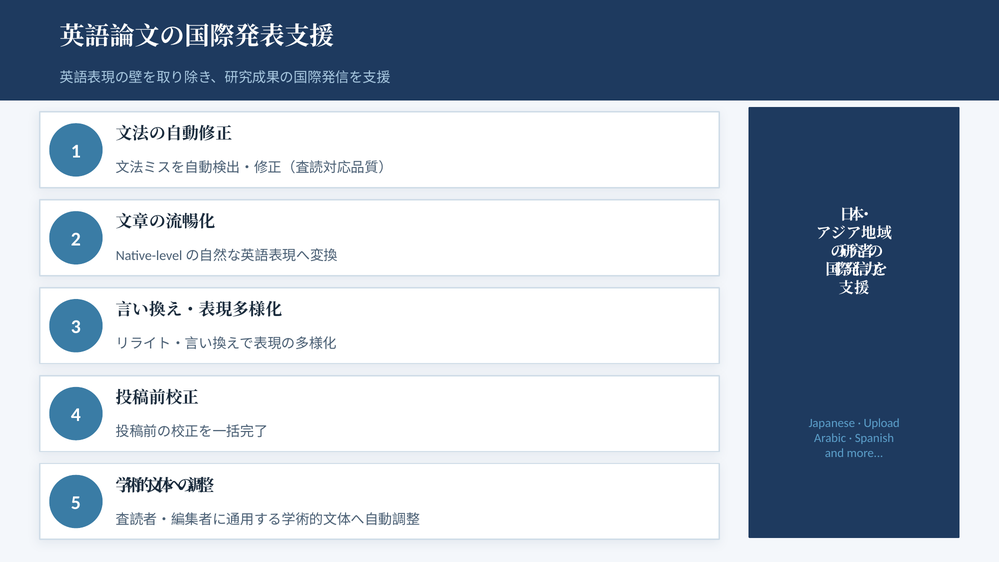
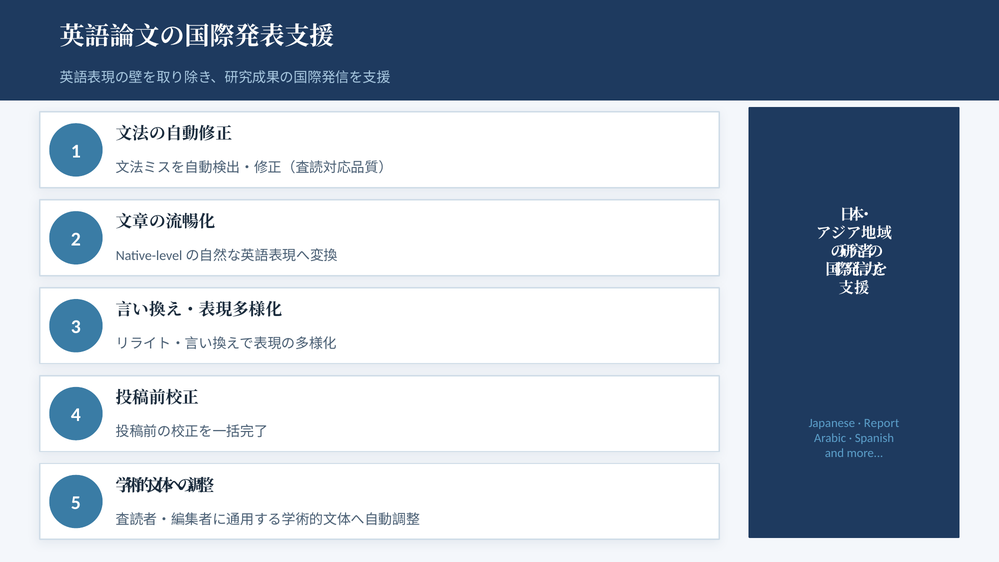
Upload: Upload -> Report (882, 423)
